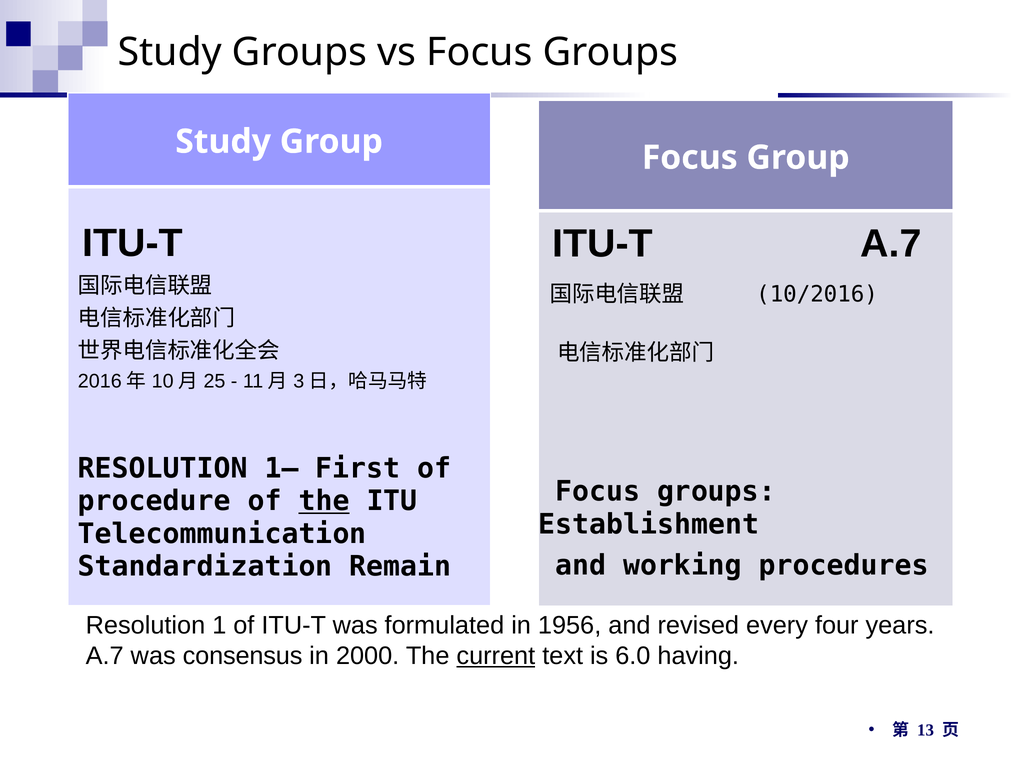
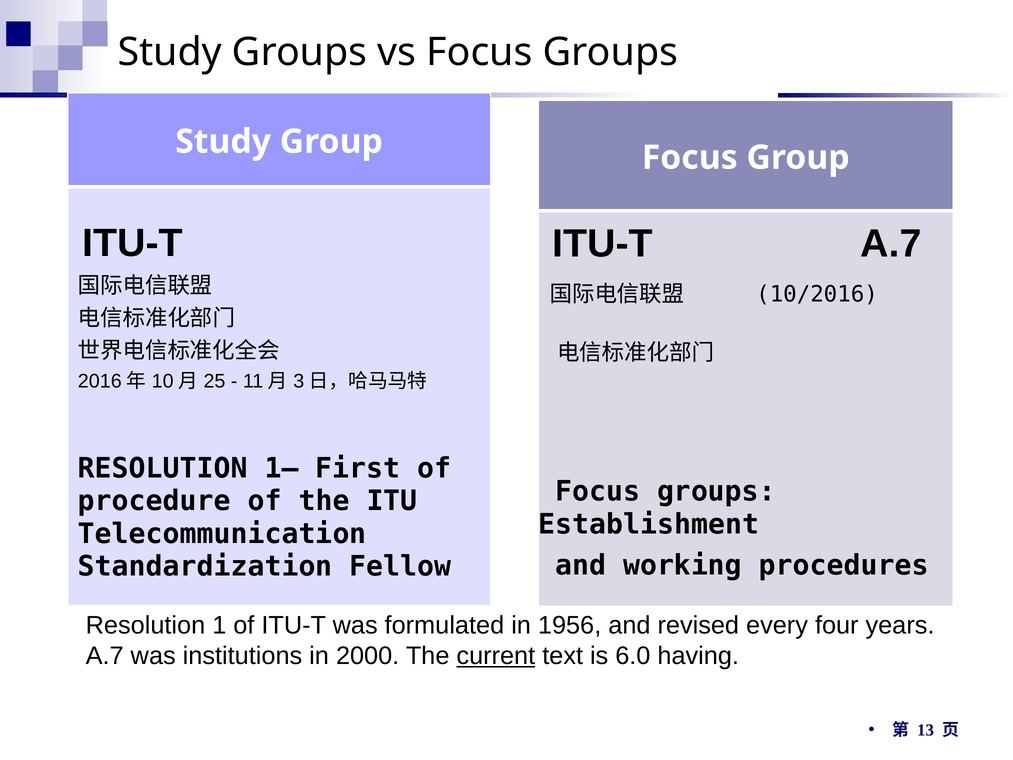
the underline: present -> none (324, 501)
Remain: Remain -> Fellow (400, 566)
consensus: consensus -> institutions (242, 656)
